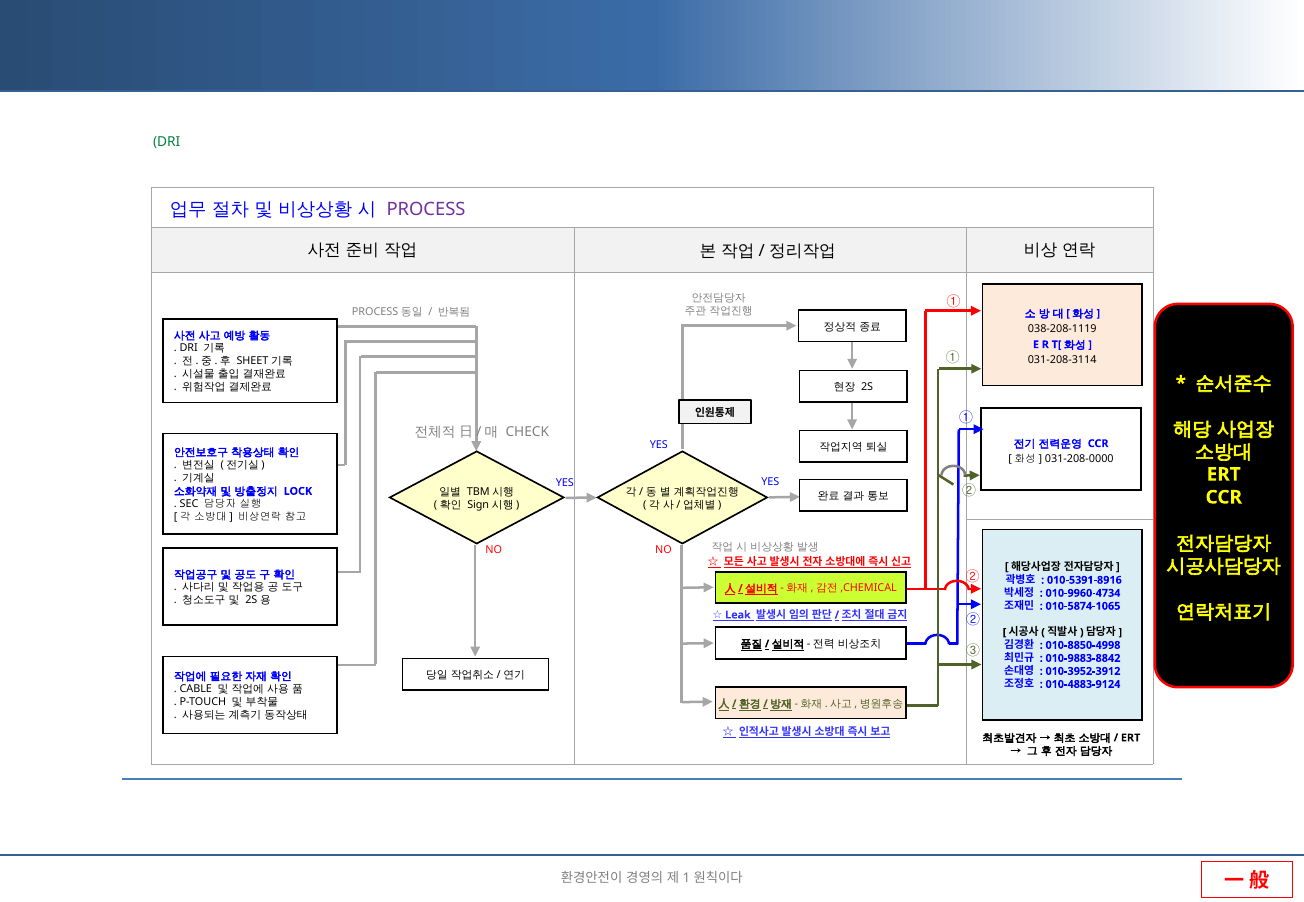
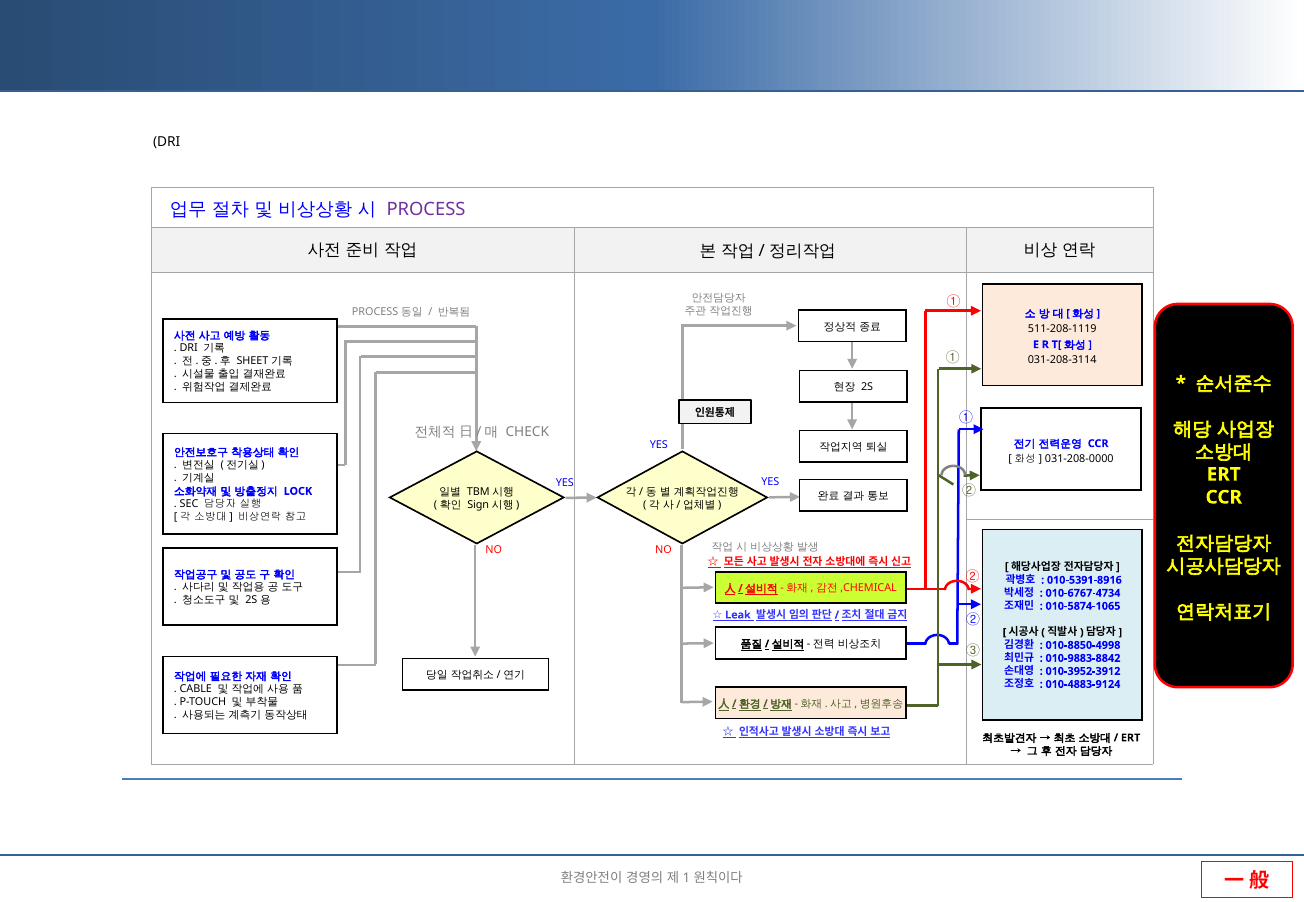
DRI colour: green -> black (167, 142)
038-208-1119: 038-208-1119 -> 511-208-1119 (1062, 329)
010-9960-4734: 010-9960-4734 -> 010-6767-4734 (1083, 594)
